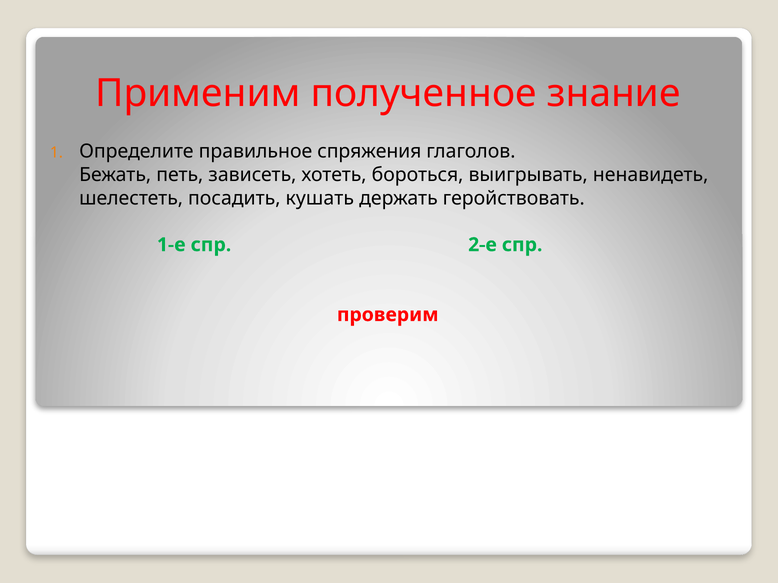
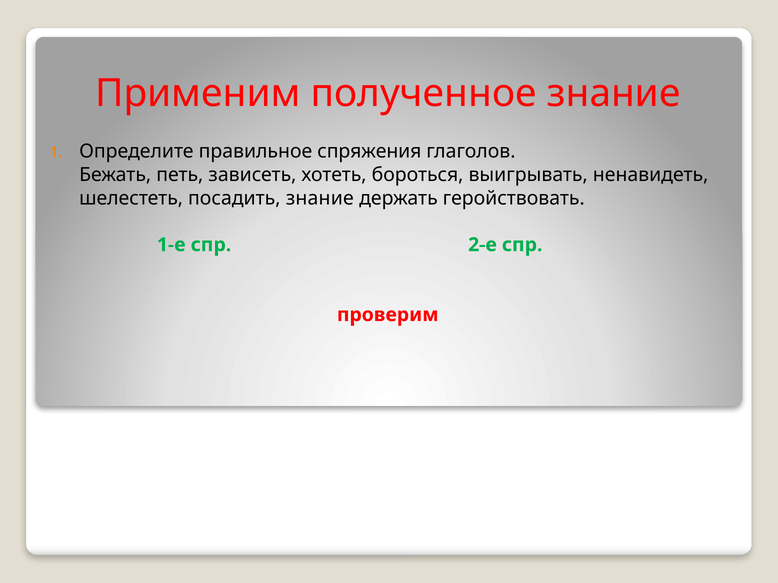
посадить кушать: кушать -> знание (320, 198)
